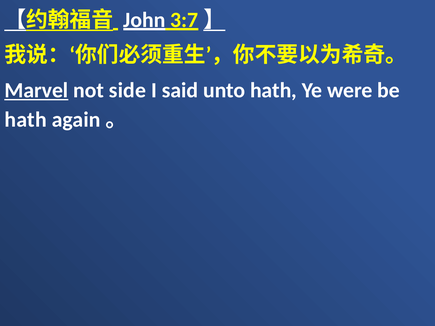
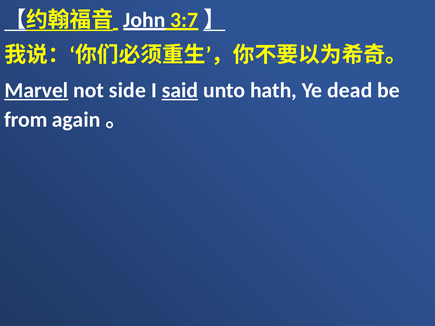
said underline: none -> present (180, 90)
were: were -> dead (350, 90)
hath: hath -> from (26, 120)
